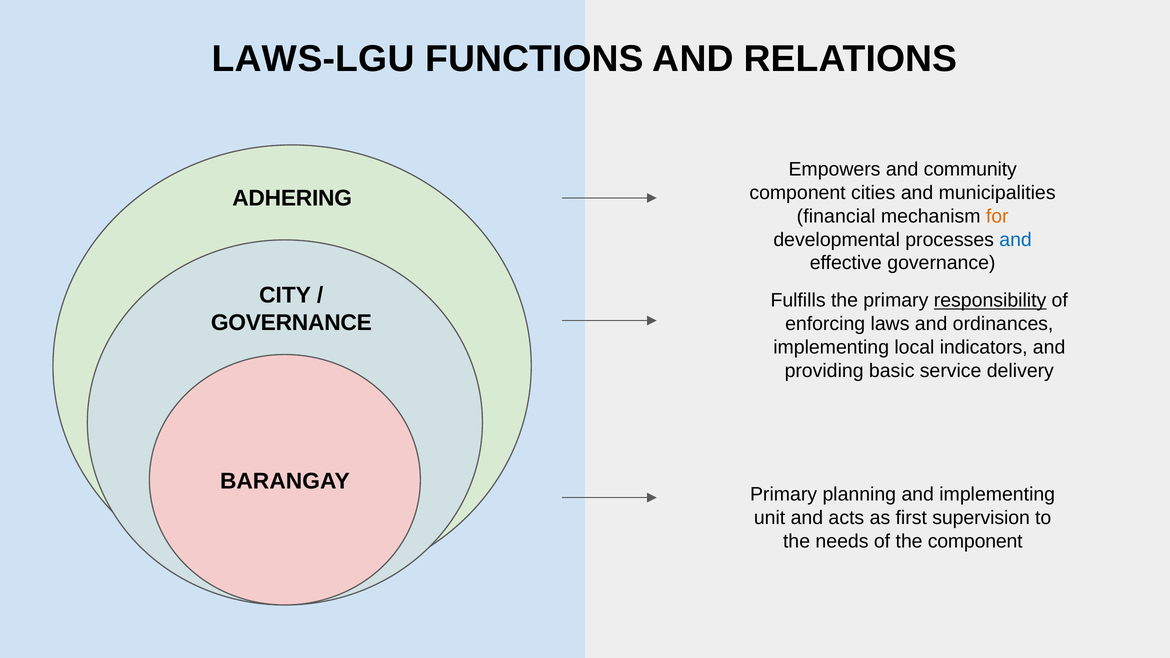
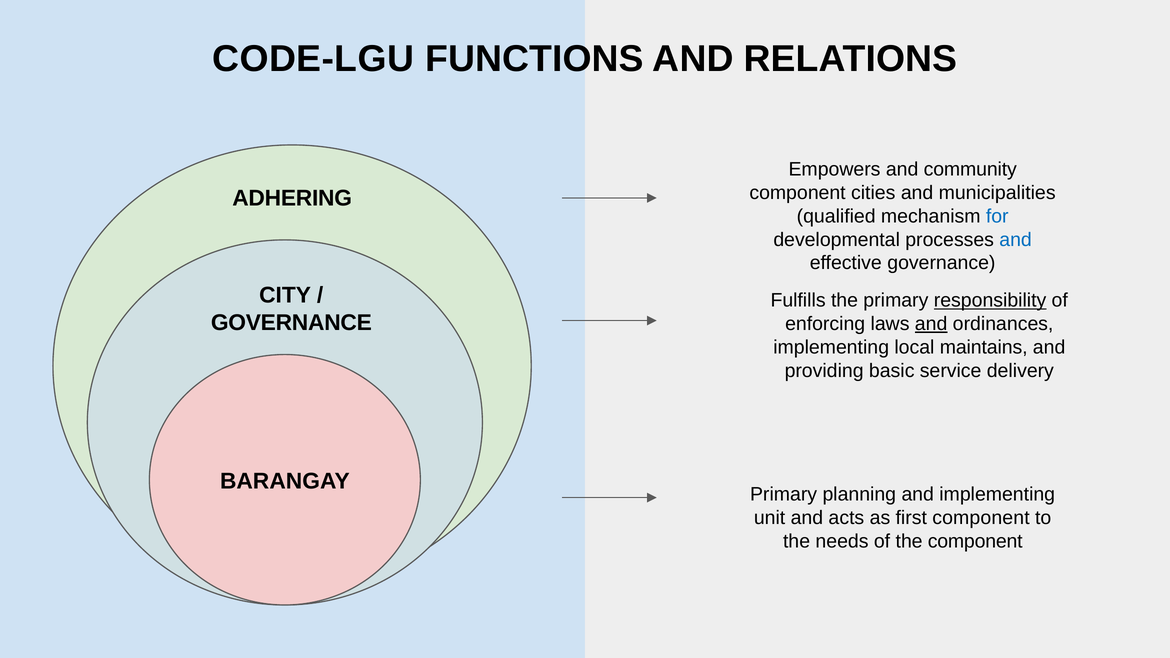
LAWS-LGU: LAWS-LGU -> CODE-LGU (313, 59)
financial: financial -> qualified (836, 216)
for colour: orange -> blue (997, 216)
and underline: none -> present (931, 324)
indicators: indicators -> maintains (984, 347)
first supervision: supervision -> component (981, 518)
